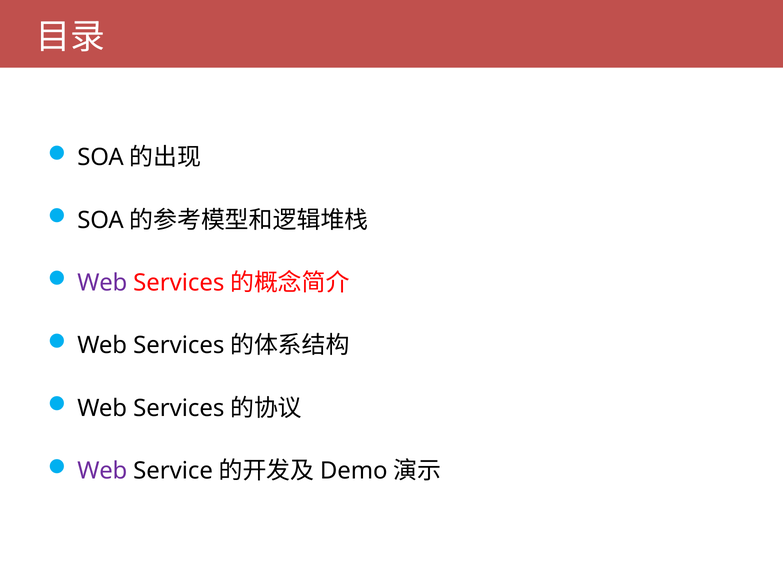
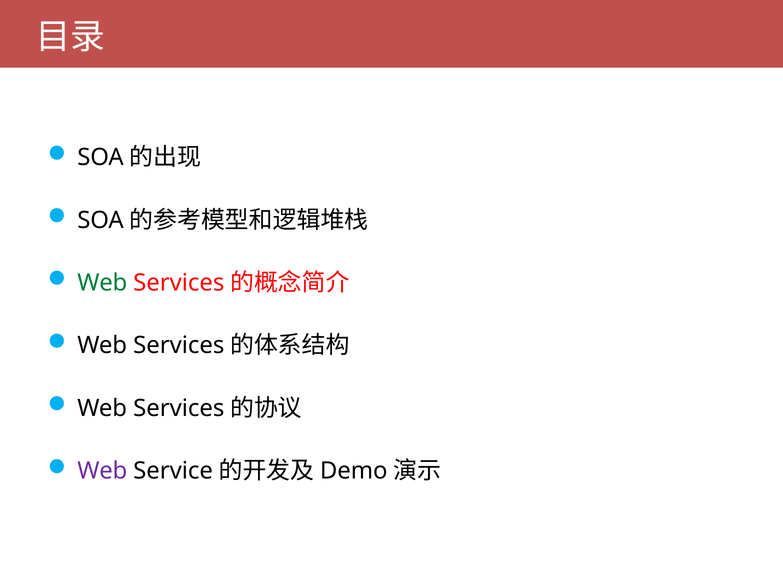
Web colour: purple -> green (102, 282)
